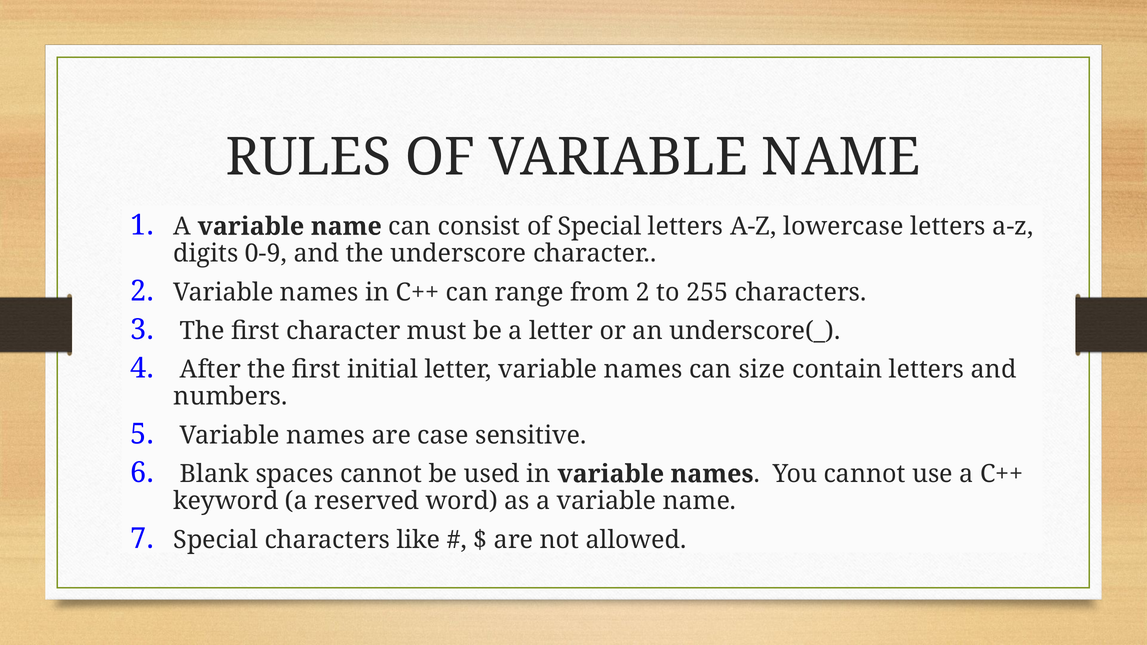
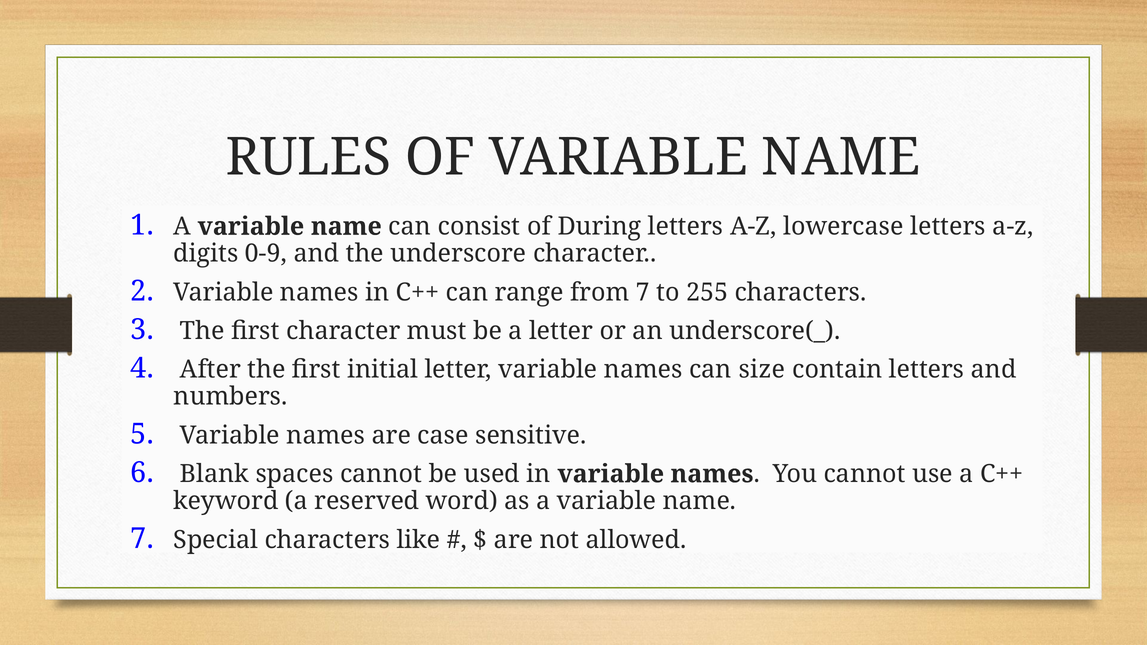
of Special: Special -> During (599, 227)
from 2: 2 -> 7 (643, 292)
